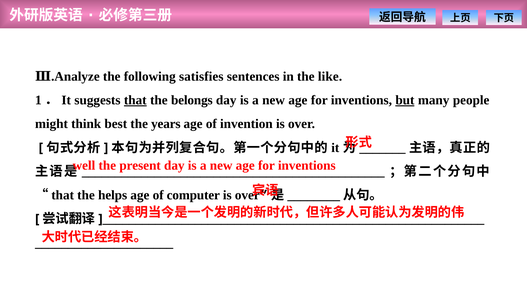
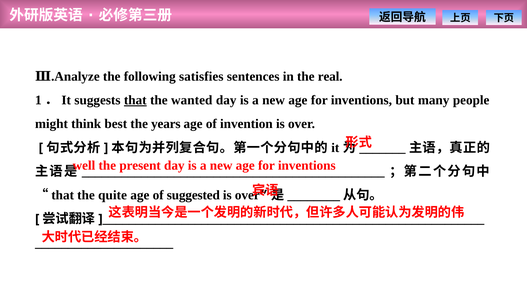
like: like -> real (330, 76)
belongs: belongs -> wanted (192, 100)
but underline: present -> none (405, 100)
helps: helps -> quite (113, 195)
computer: computer -> suggested (193, 195)
